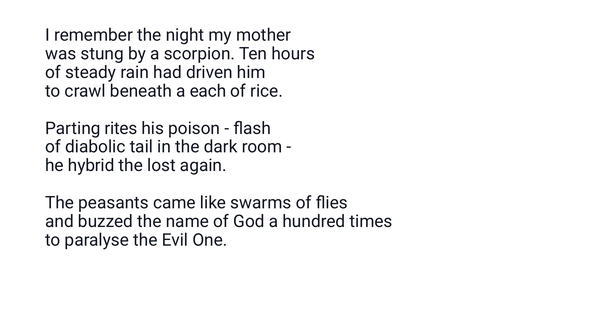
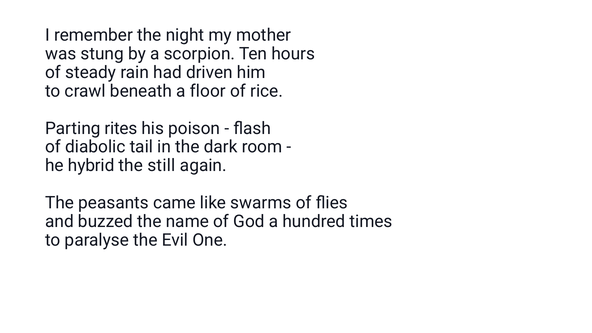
each: each -> floor (208, 91)
lost: lost -> still (161, 166)
